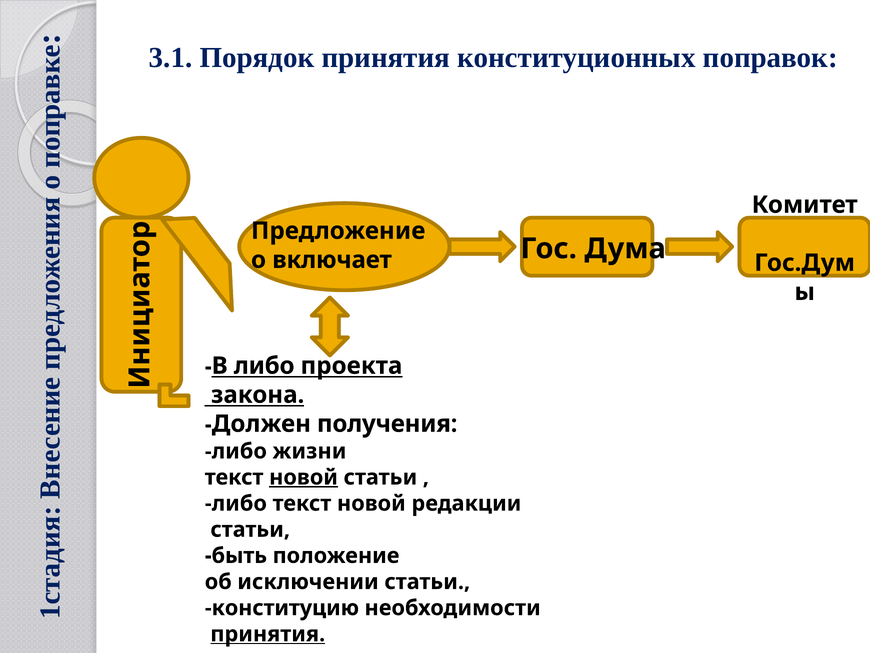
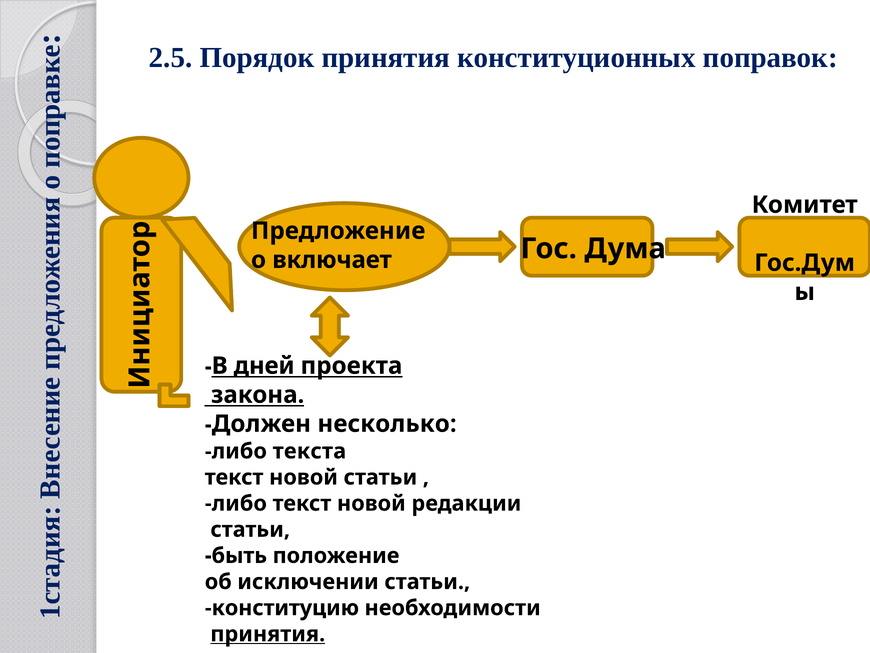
3.1: 3.1 -> 2.5 (171, 58)
В либо: либо -> дней (264, 366)
получения: получения -> несколько (387, 424)
жизни: жизни -> текста (309, 451)
новой underline: present -> none (304, 477)
